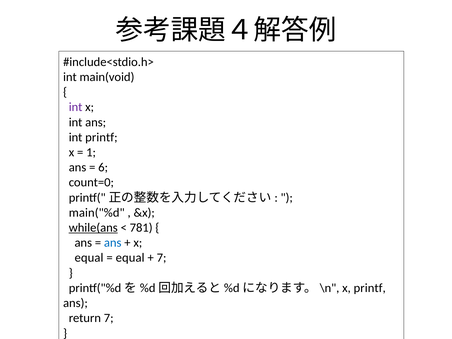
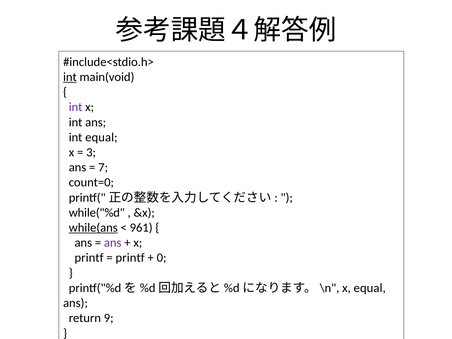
int underline: none -> present (70, 77)
int printf: printf -> equal (101, 137)
1: 1 -> 3 (91, 152)
6: 6 -> 7 (103, 167)
main("%d: main("%d -> while("%d (97, 213)
781: 781 -> 961 (141, 228)
ans colour: blue -> purple (113, 243)
equal: equal -> printf (89, 258)
equal: equal -> printf (130, 258)
7: 7 -> 0 (162, 258)
x printf: printf -> equal (370, 288)
return 7: 7 -> 9 (109, 318)
